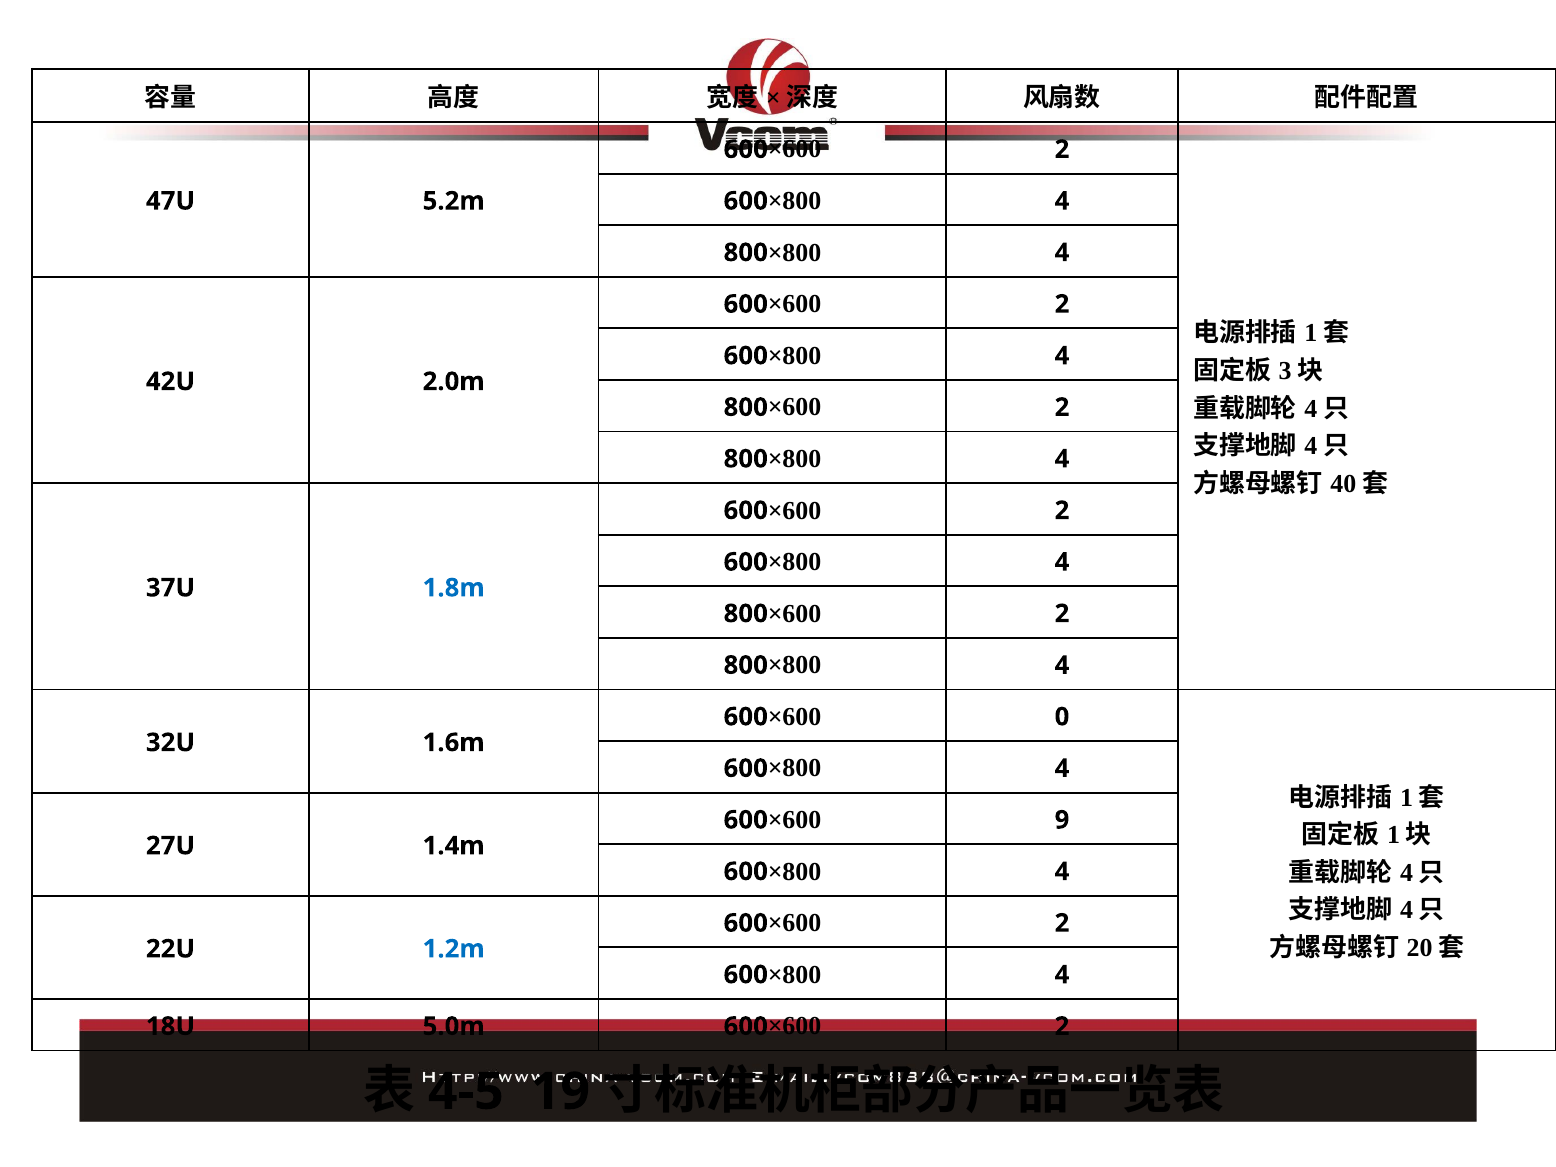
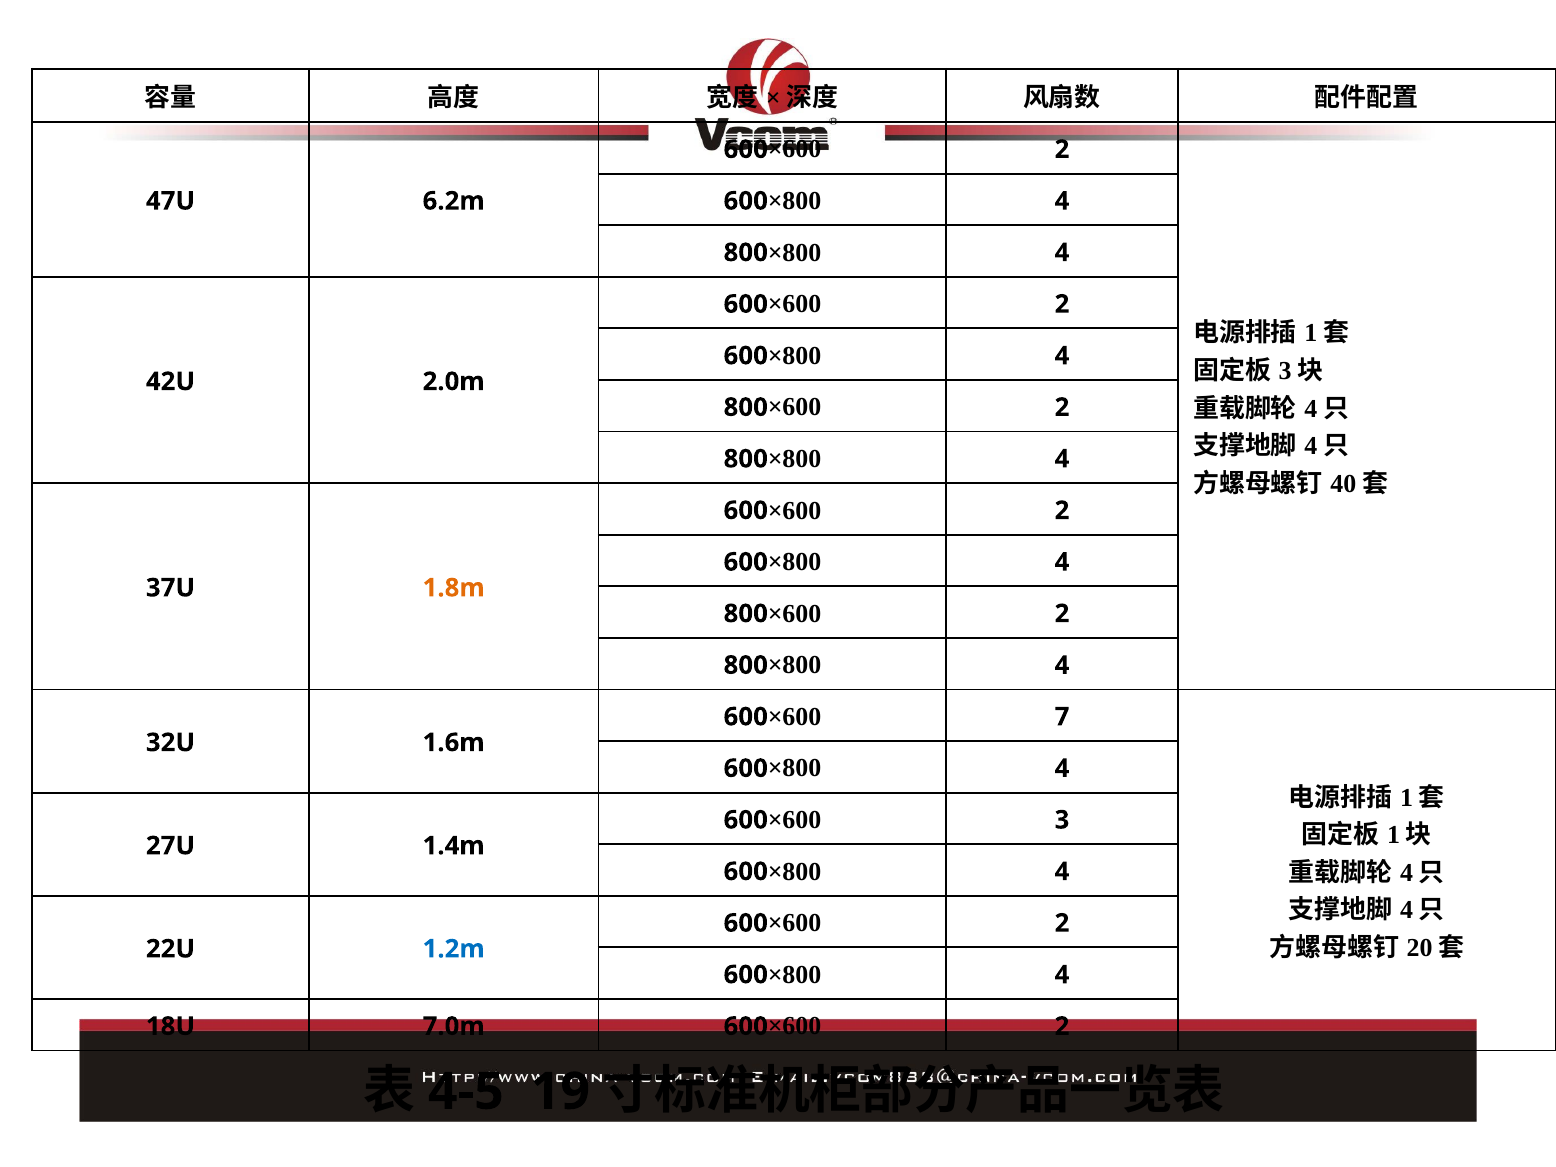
5.2m: 5.2m -> 6.2m (454, 201)
1.8m colour: blue -> orange (454, 588)
0: 0 -> 7 (1062, 717)
9: 9 -> 3 (1062, 820)
5.0m: 5.0m -> 7.0m (454, 1026)
